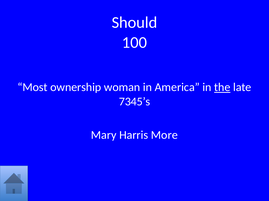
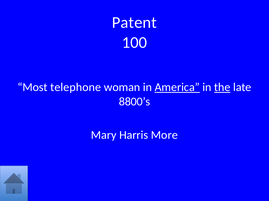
Should: Should -> Patent (134, 22)
ownership: ownership -> telephone (76, 88)
America underline: none -> present (177, 88)
7345’s: 7345’s -> 8800’s (135, 102)
